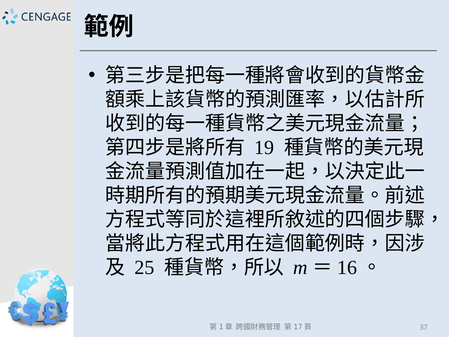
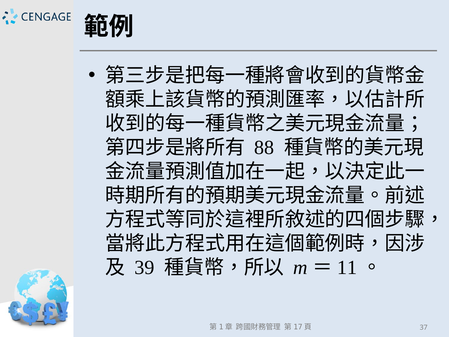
19: 19 -> 88 (264, 147)
25: 25 -> 39 (144, 267)
16: 16 -> 11 (347, 267)
